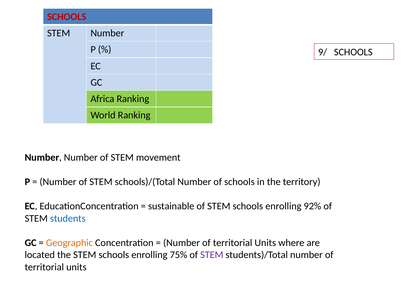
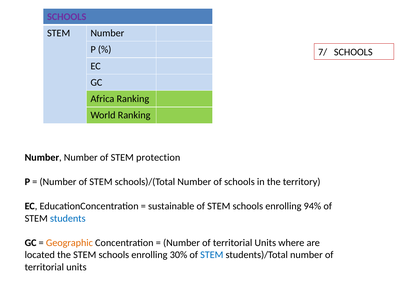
SCHOOLS colour: red -> purple (67, 17)
9/: 9/ -> 7/ (323, 52)
movement: movement -> protection (158, 157)
92%: 92% -> 94% (312, 206)
75%: 75% -> 30% (179, 255)
STEM colour: purple -> blue (212, 255)
